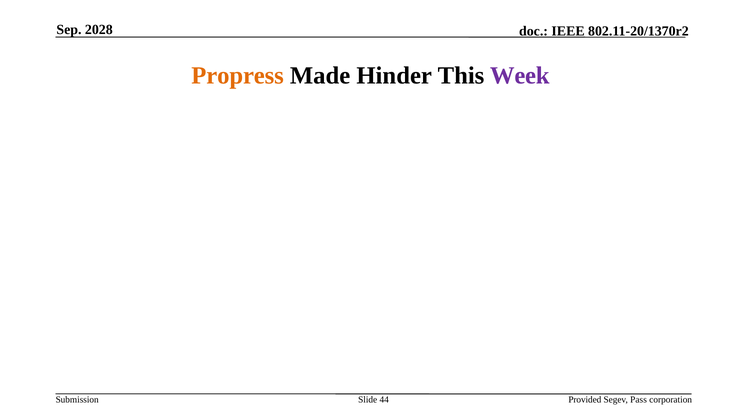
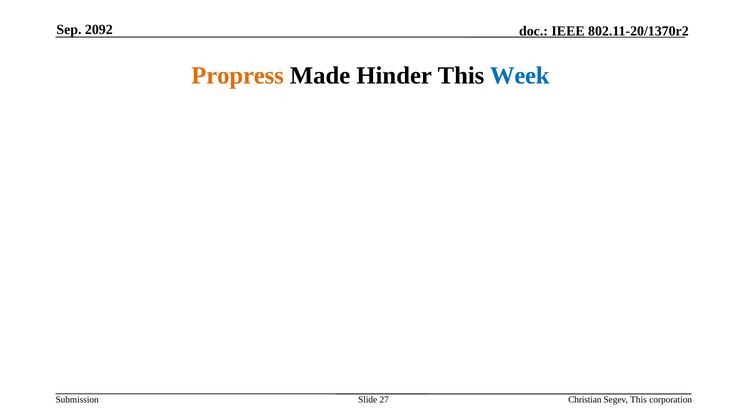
2028: 2028 -> 2092 (99, 29)
Week colour: purple -> blue (520, 76)
44: 44 -> 27 (384, 400)
Provided: Provided -> Christian (585, 400)
Segev Pass: Pass -> This (639, 400)
